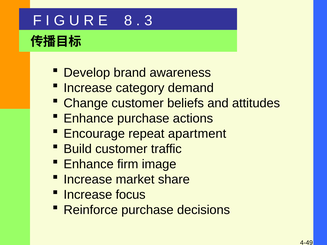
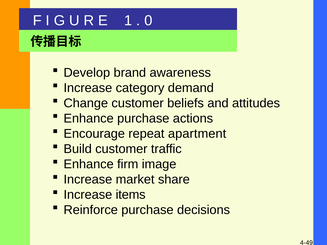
8: 8 -> 1 (128, 21)
3: 3 -> 0 (148, 21)
focus: focus -> items (131, 195)
